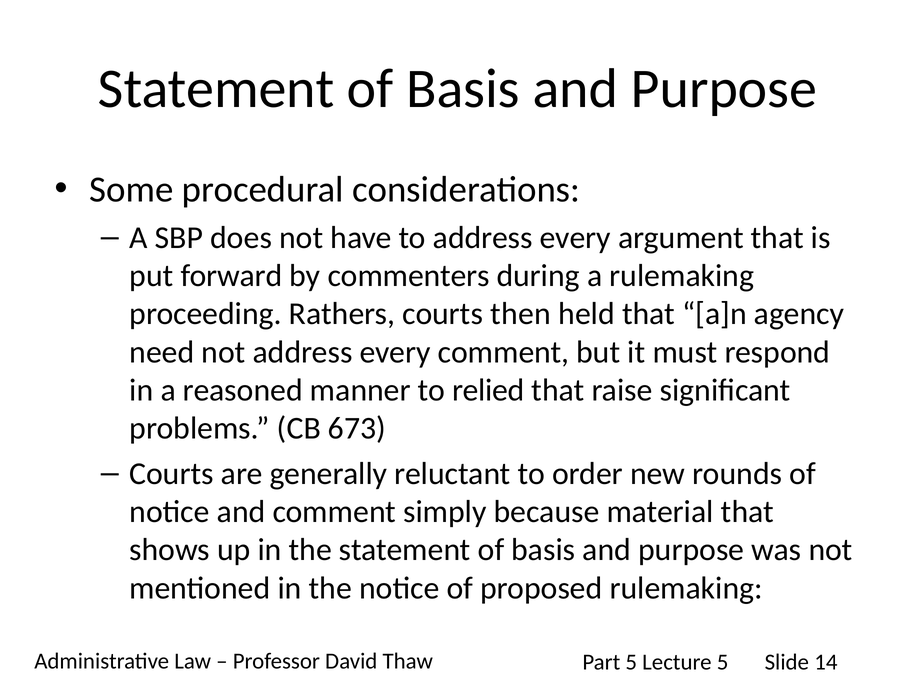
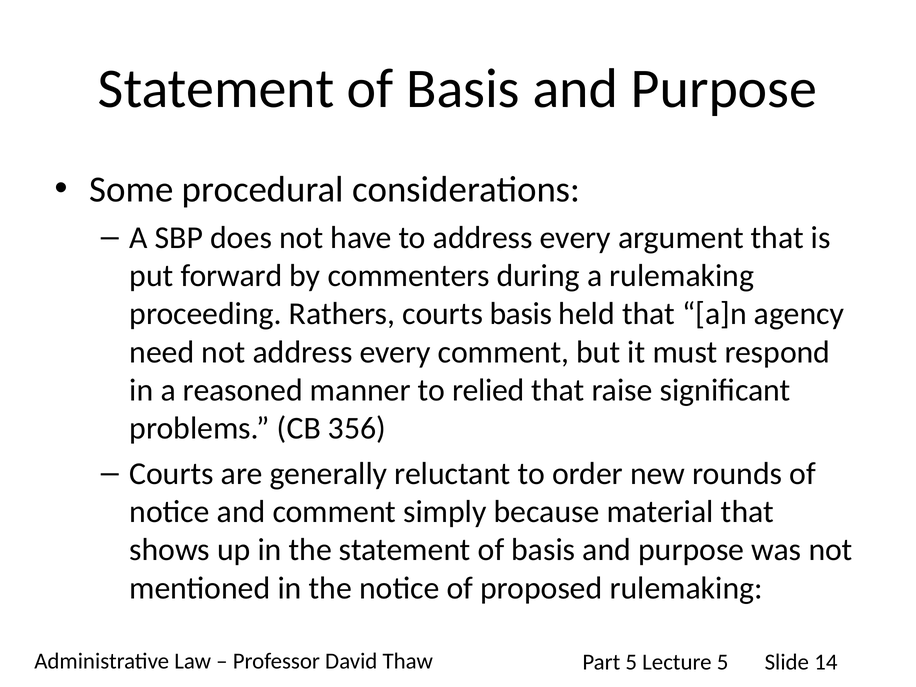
courts then: then -> basis (521, 314)
673: 673 -> 356 (357, 428)
